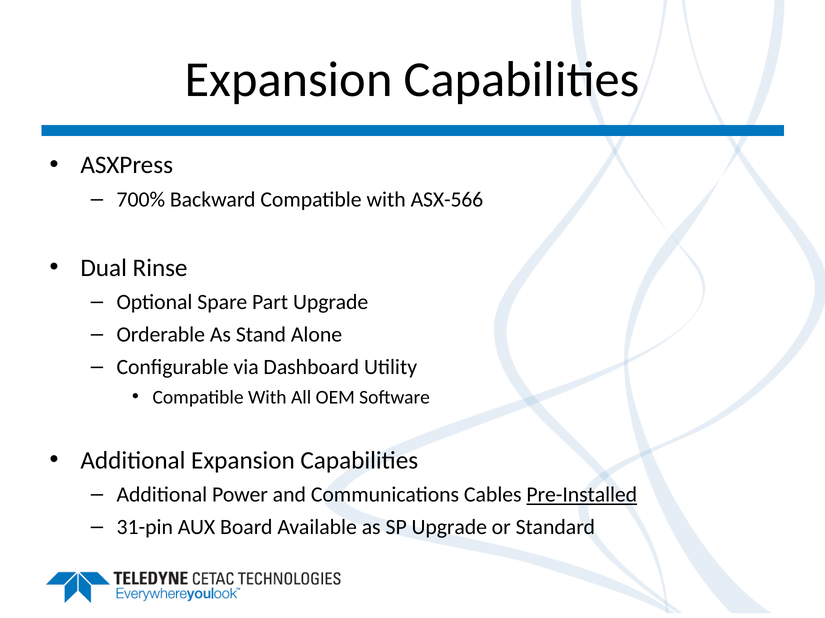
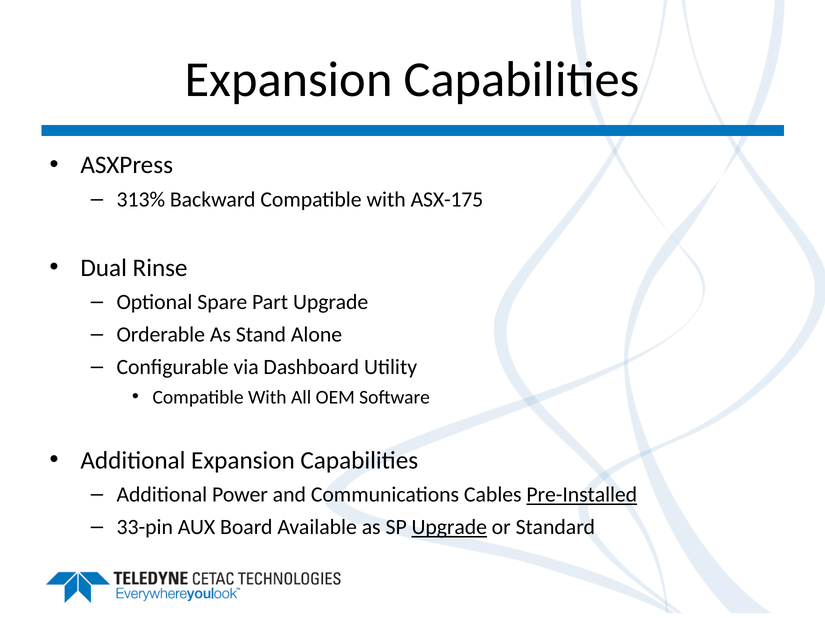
700%: 700% -> 313% (141, 200)
ASX-566: ASX-566 -> ASX-175 (447, 200)
31-pin: 31-pin -> 33-pin (145, 528)
Upgrade underline: none -> present (449, 528)
